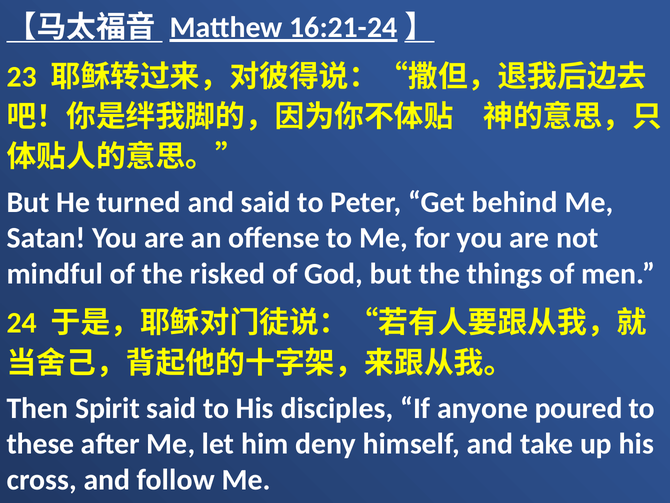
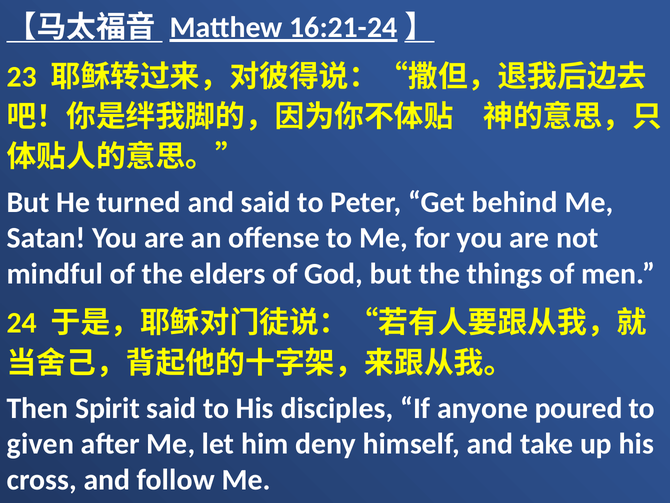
risked: risked -> elders (228, 273)
these: these -> given (40, 444)
